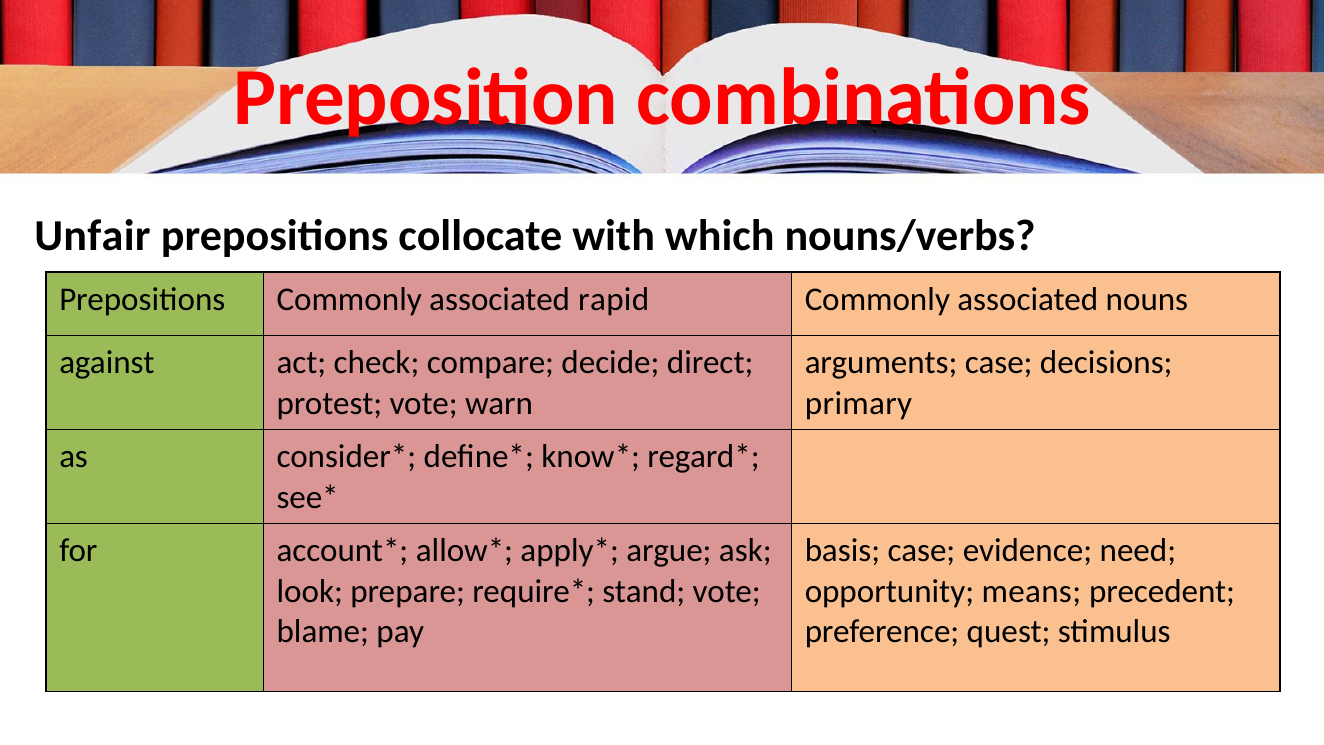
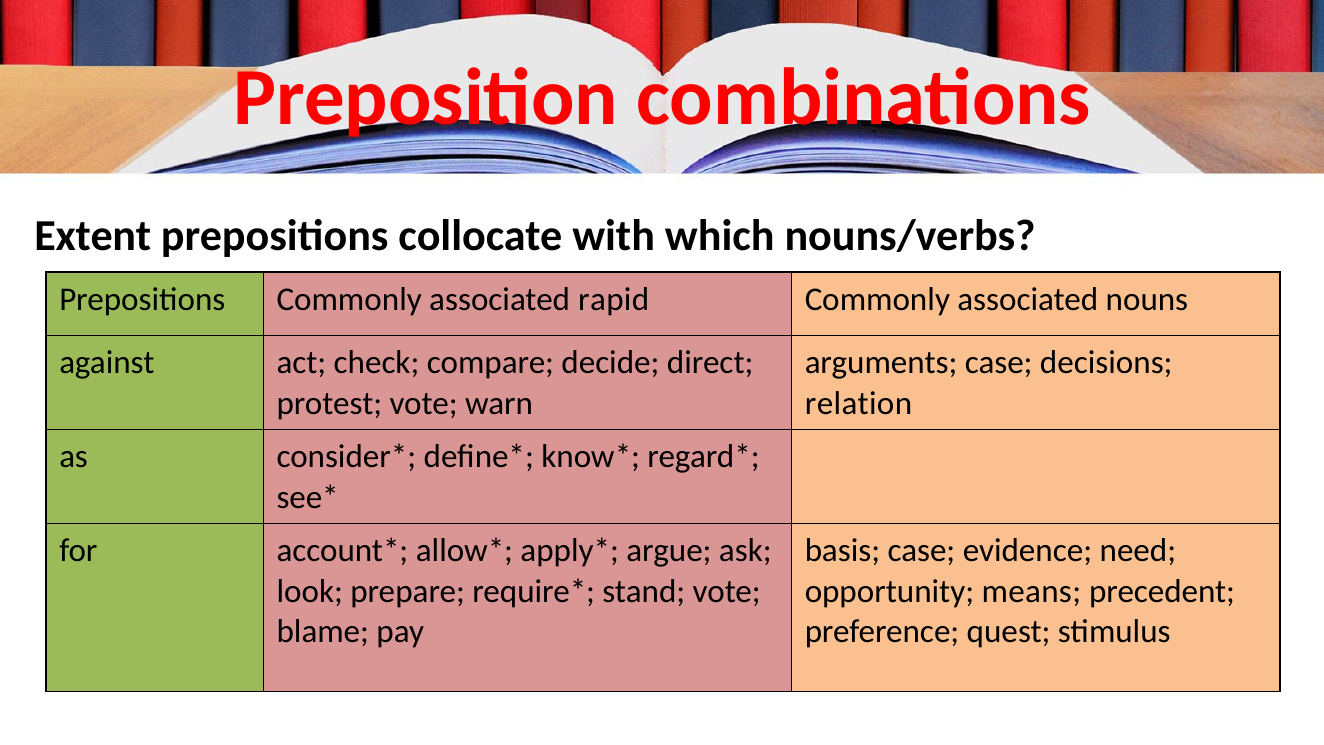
Unfair: Unfair -> Extent (93, 236)
primary: primary -> relation (859, 403)
